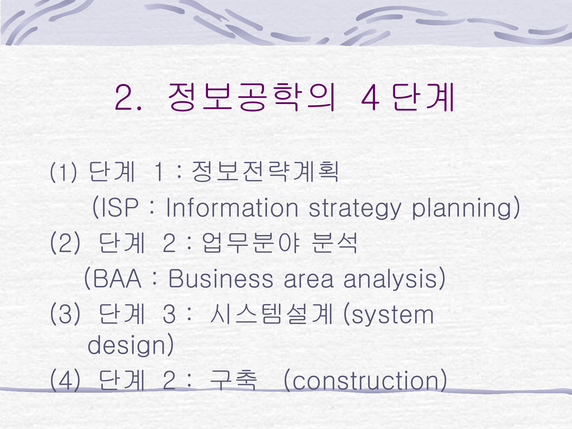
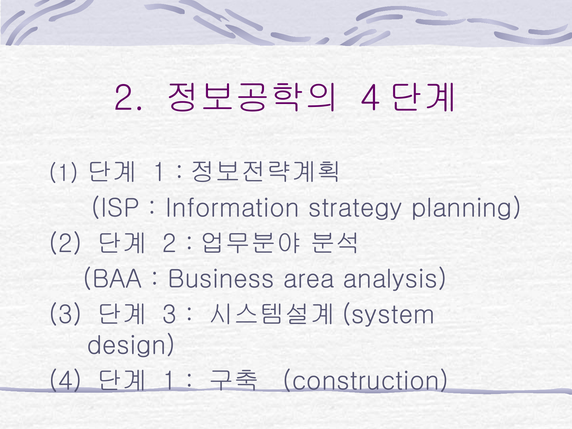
2: 2 -> 1 (170, 381)
